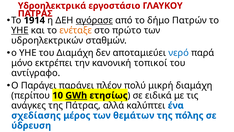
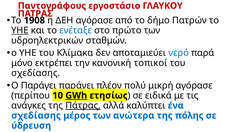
Υδροηλεκτρικά: Υδροηλεκτρικά -> Παντογράφους (52, 6)
1914: 1914 -> 1908 (34, 20)
αγόρασε underline: present -> none (94, 20)
ενέταξε colour: orange -> blue (76, 30)
του Διαμάχη: Διαμάχη -> Κλίμακα (75, 53)
αντίγραφο: αντίγραφο -> σχεδίασης (36, 73)
μικρή διαμάχη: διαμάχη -> αγόρασε (194, 85)
Πάτρας underline: none -> present (83, 105)
θεμάτων: θεμάτων -> ανώτερα (134, 115)
